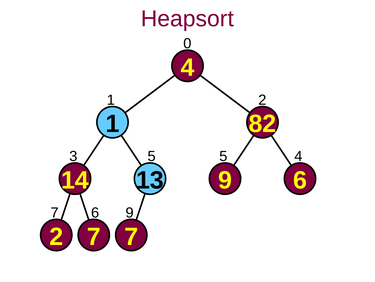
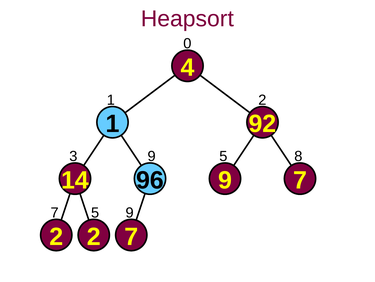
82: 82 -> 92 (262, 124)
3 5: 5 -> 9 (152, 156)
5 4: 4 -> 8 (298, 156)
13: 13 -> 96 (150, 180)
9 6: 6 -> 7 (300, 180)
7 6: 6 -> 5 (95, 212)
2 7: 7 -> 2 (94, 236)
